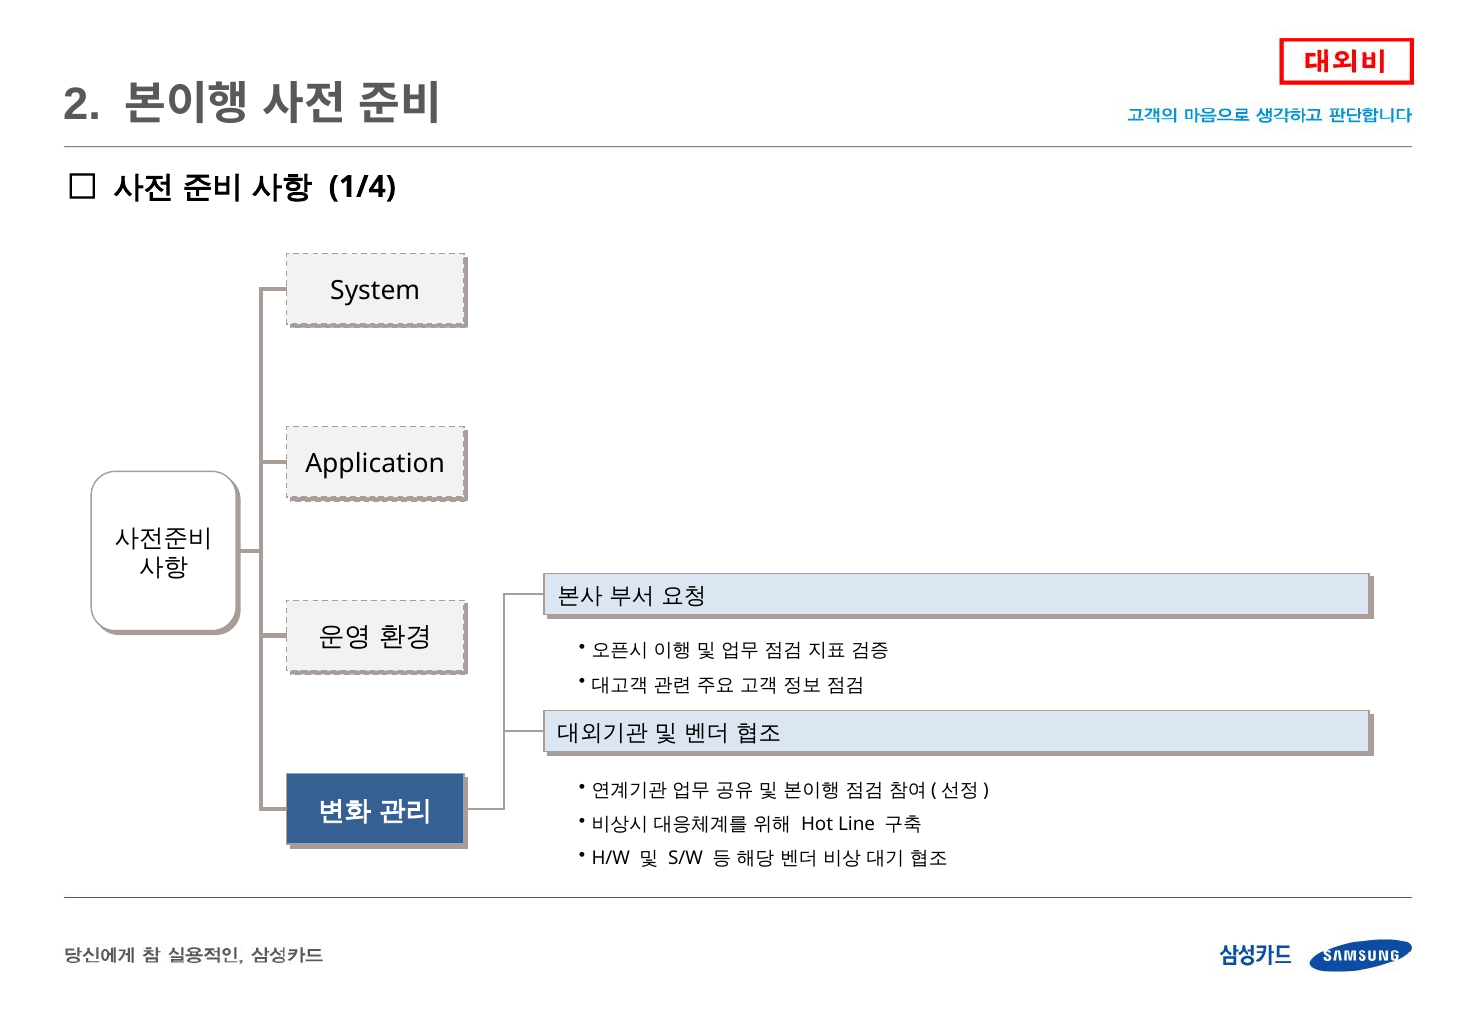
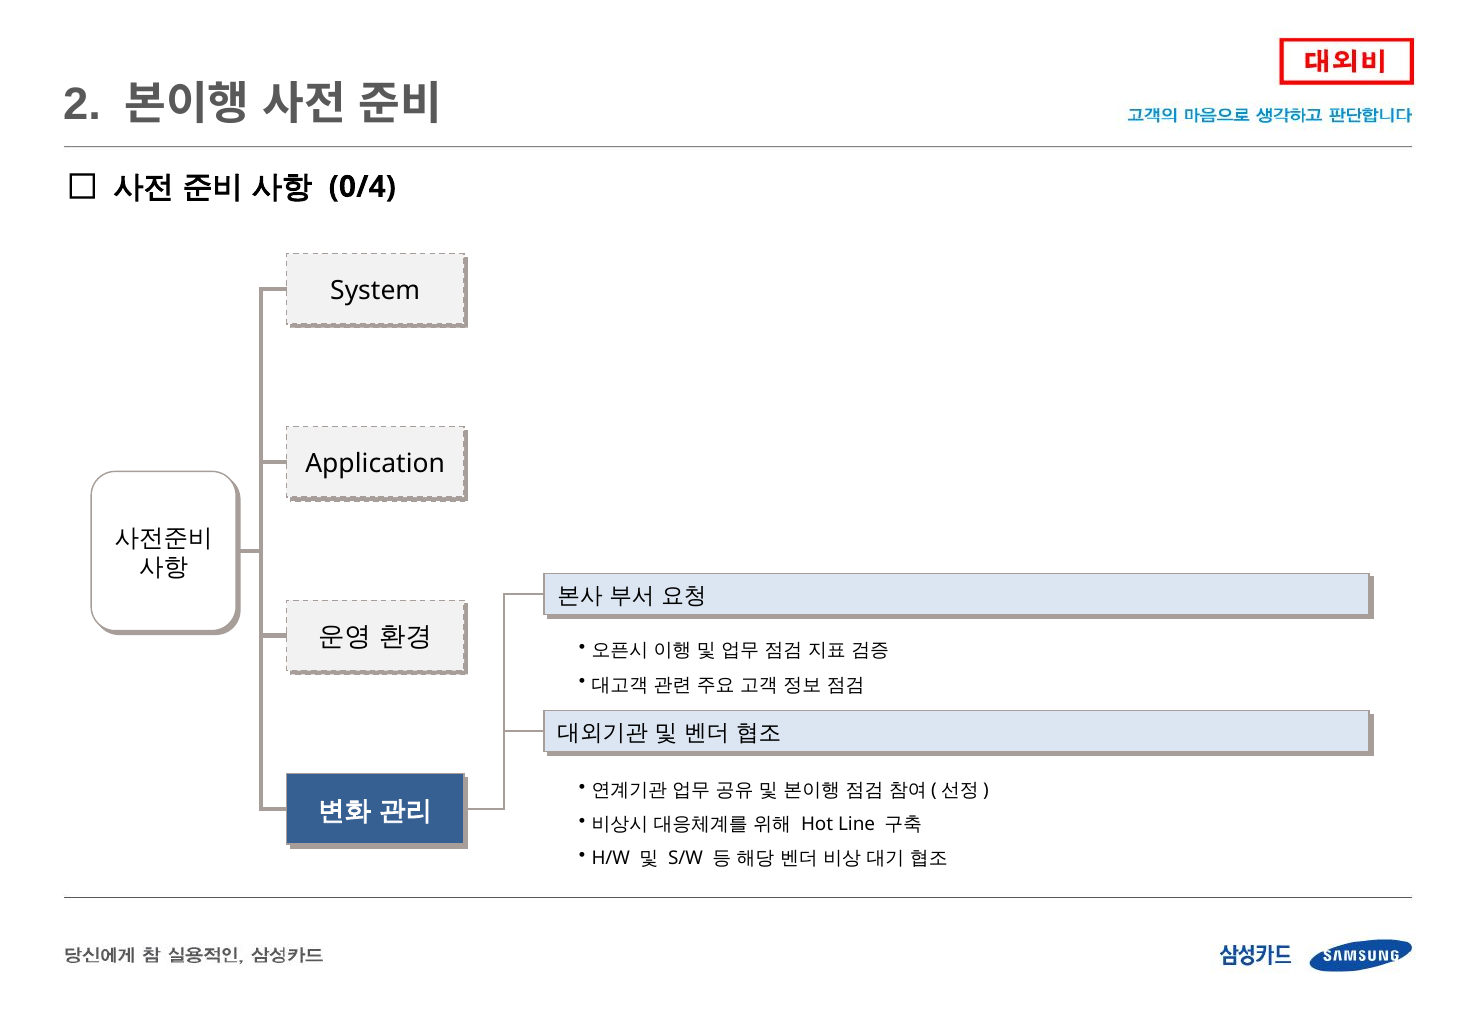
1/4: 1/4 -> 0/4 (362, 187)
